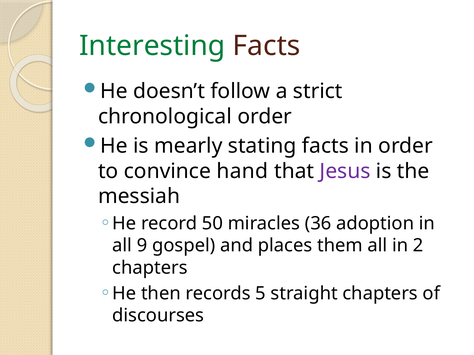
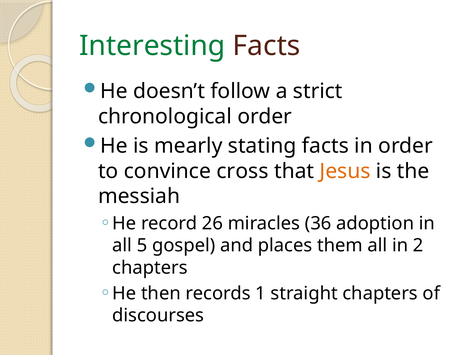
hand: hand -> cross (242, 171)
Jesus colour: purple -> orange (345, 171)
50: 50 -> 26 (212, 224)
9: 9 -> 5 (142, 246)
5: 5 -> 1 (261, 294)
